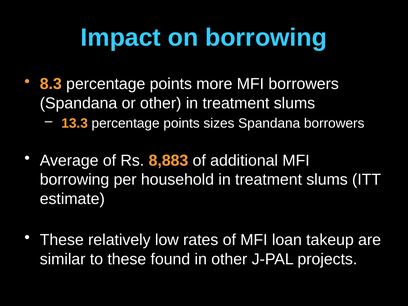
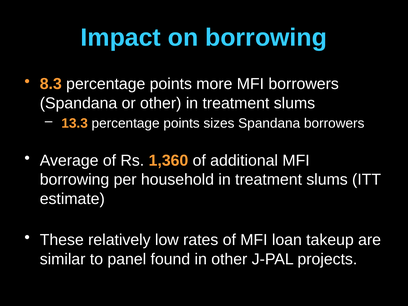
8,883: 8,883 -> 1,360 (168, 161)
to these: these -> panel (127, 259)
